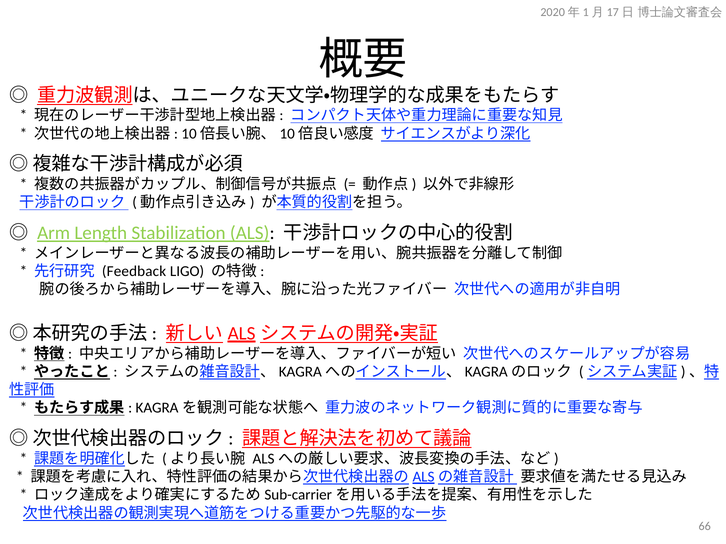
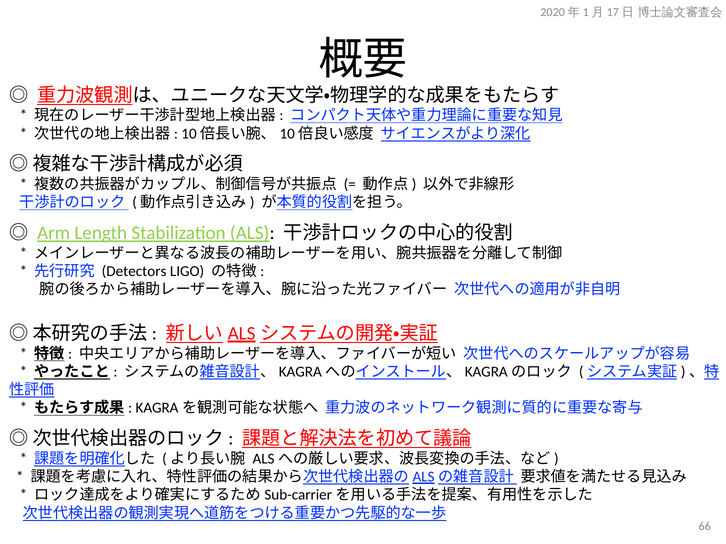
Feedback: Feedback -> Detectors (134, 272)
